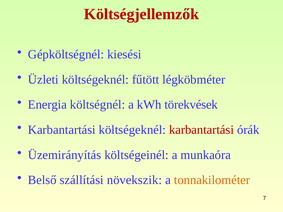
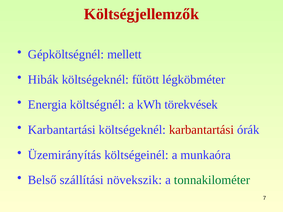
kiesési: kiesési -> mellett (124, 54)
Üzleti: Üzleti -> Hibák (43, 80)
tonnakilométer colour: orange -> green (212, 180)
